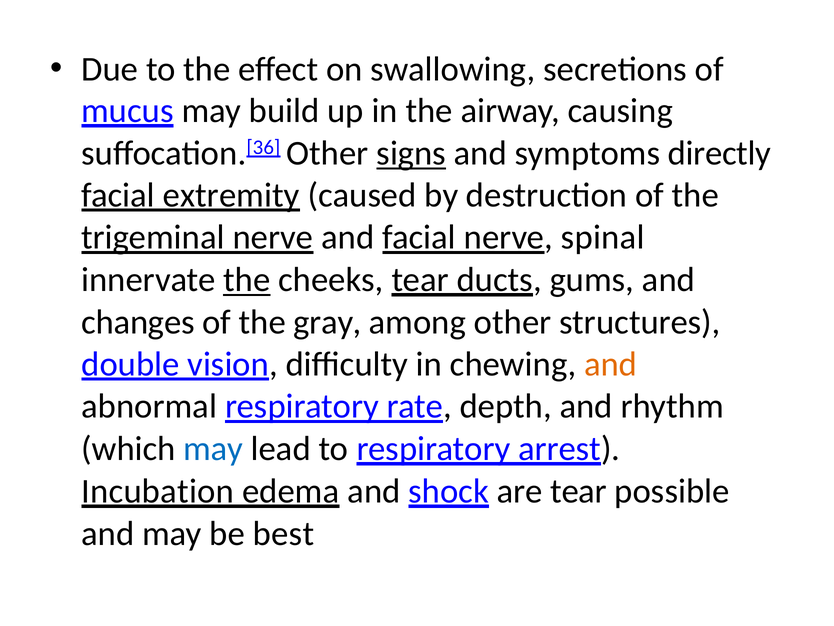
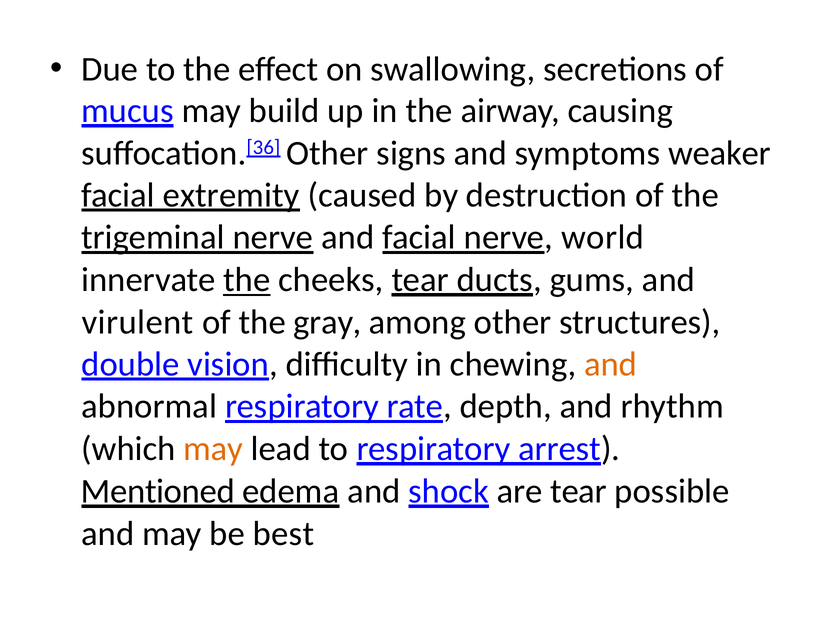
signs underline: present -> none (411, 153)
directly: directly -> weaker (719, 153)
spinal: spinal -> world (603, 237)
changes: changes -> virulent (138, 322)
may colour: blue -> orange (213, 449)
Incubation: Incubation -> Mentioned (158, 491)
